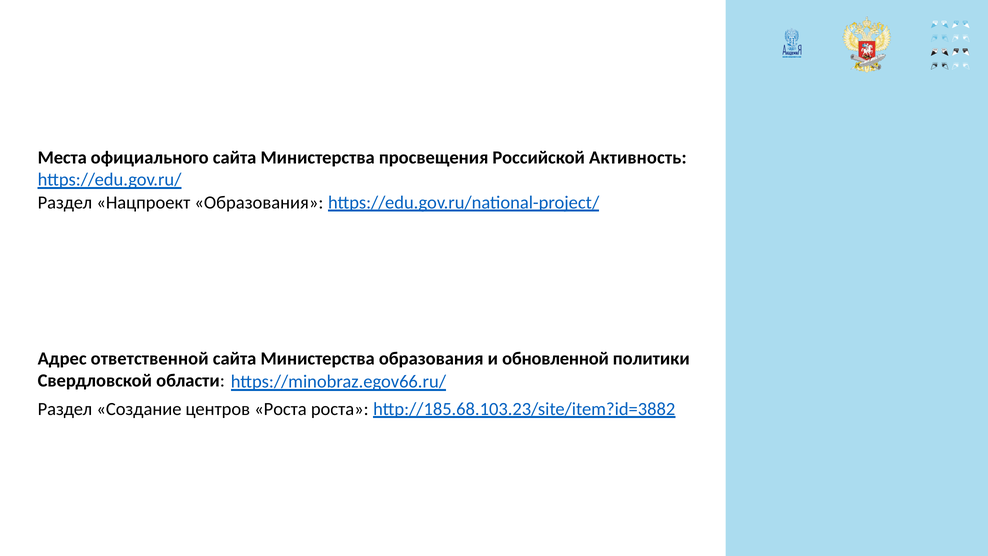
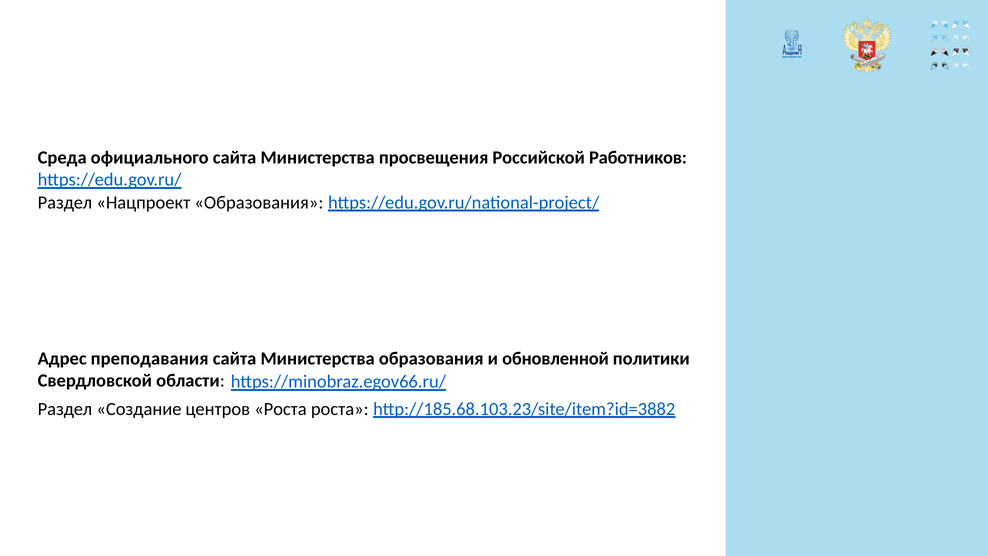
Места: Места -> Среда (62, 158)
Активность: Активность -> Работников (638, 158)
ответственной: ответственной -> преподавания (150, 358)
